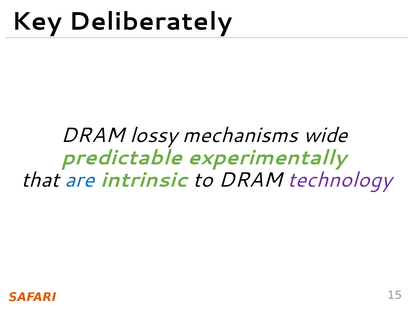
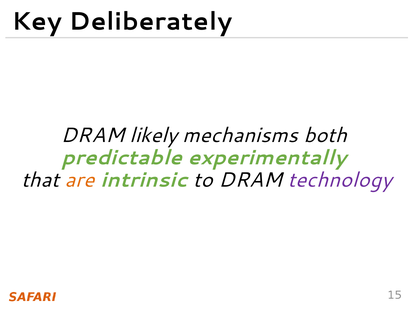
lossy: lossy -> likely (154, 136)
wide: wide -> both (325, 136)
are colour: blue -> orange (80, 180)
